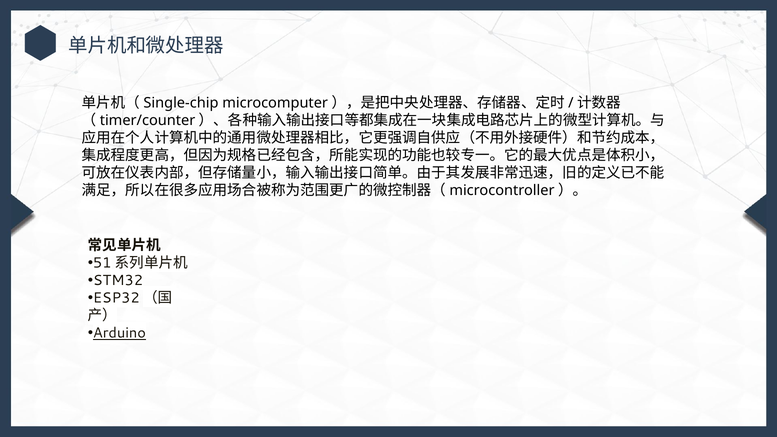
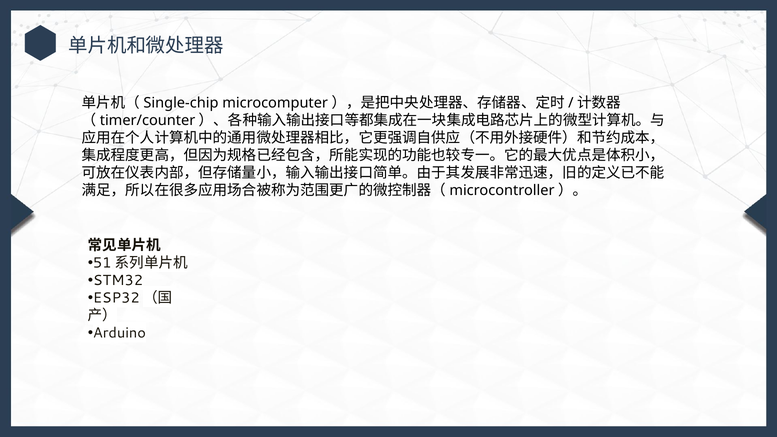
Arduino underline: present -> none (119, 333)
